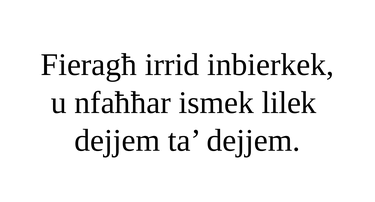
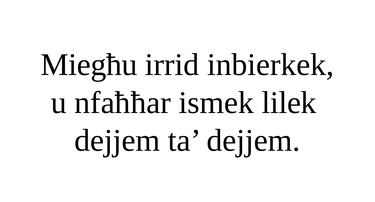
Fieragħ: Fieragħ -> Miegħu (89, 65)
